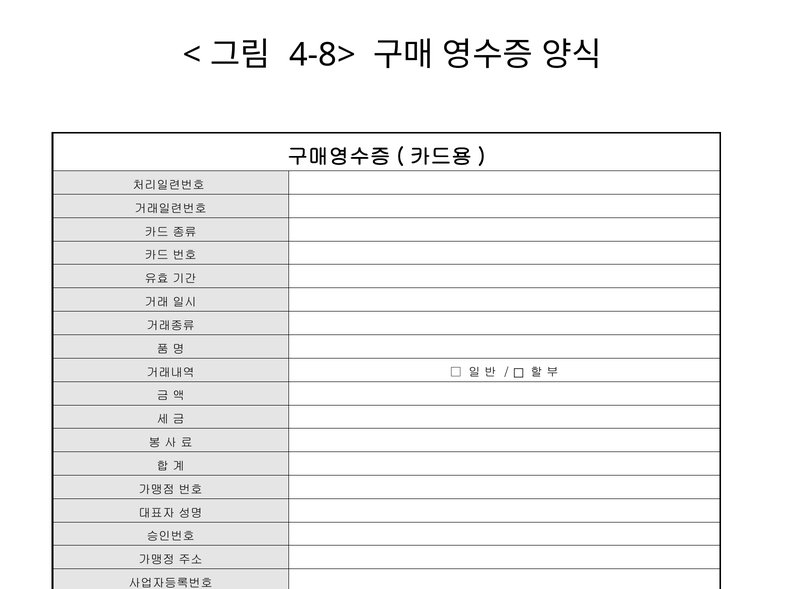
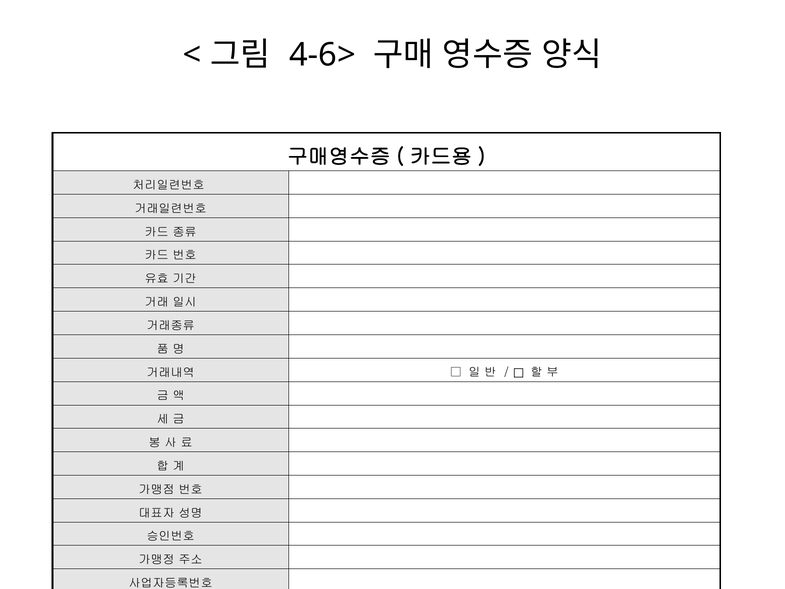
4-8>: 4-8> -> 4-6> (323, 55)
